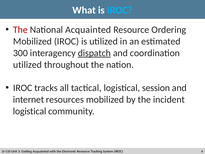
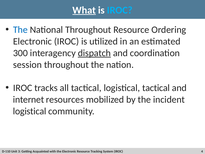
What underline: none -> present (84, 10)
The colour: red -> blue (20, 30)
National Acquainted: Acquainted -> Throughout (88, 30)
Mobilized: Mobilized -> Electronic (33, 41)
utilized: utilized -> session (27, 65)
logistical session: session -> tactical (156, 88)
